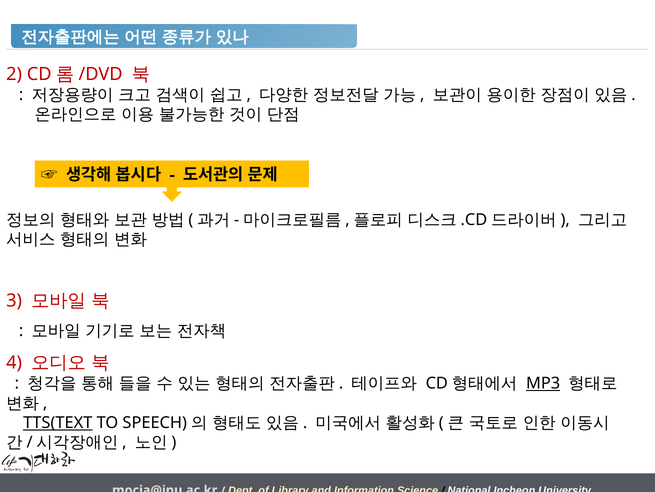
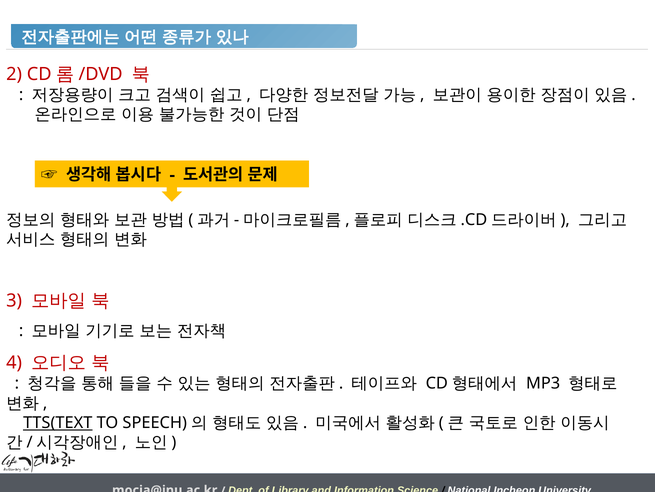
MP3 underline: present -> none (543, 383)
